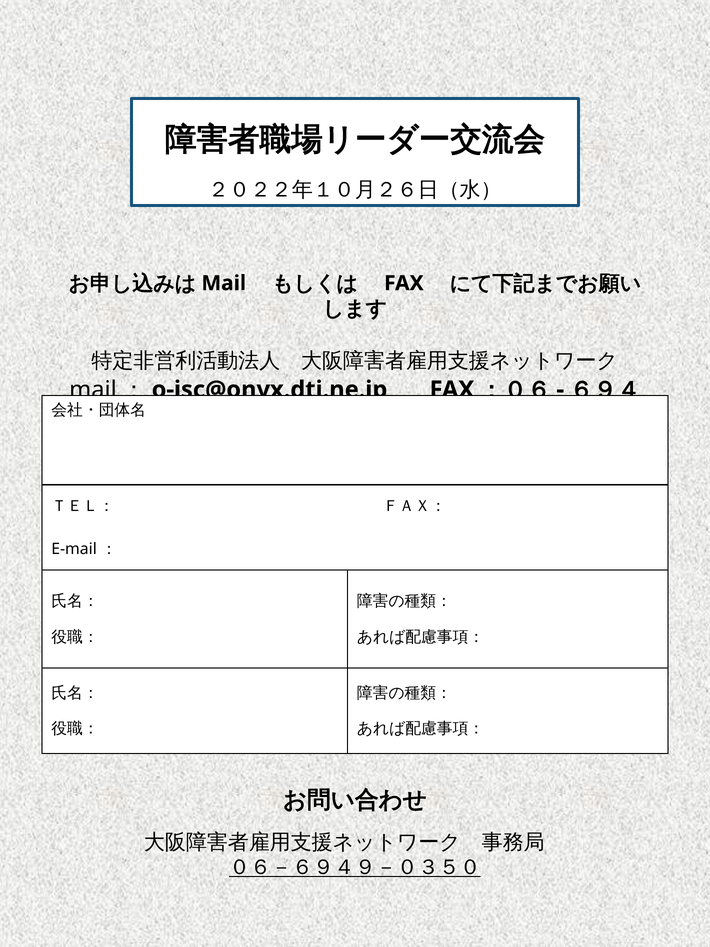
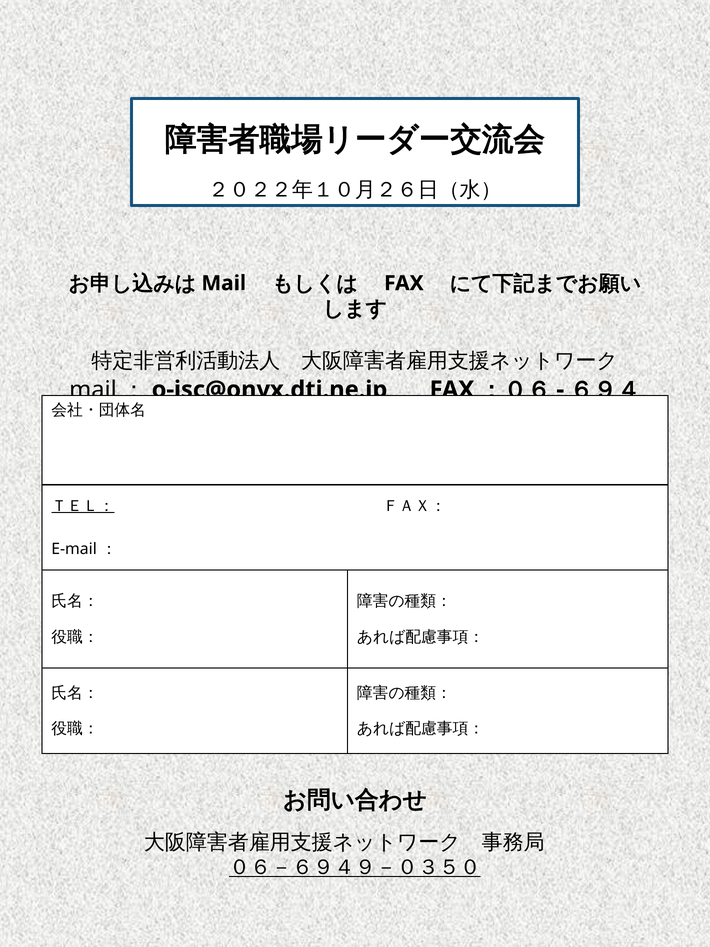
ＴＥＬ： underline: none -> present (83, 506)
